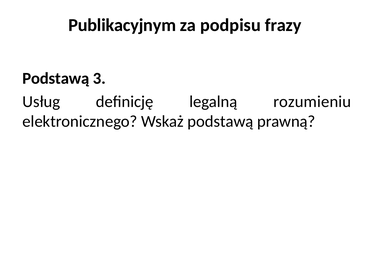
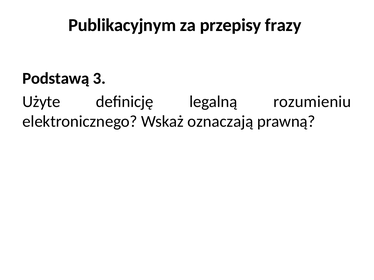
podpisu: podpisu -> przepisy (231, 25)
Usług: Usług -> Użyte (41, 102)
Wskaż podstawą: podstawą -> oznaczają (220, 122)
